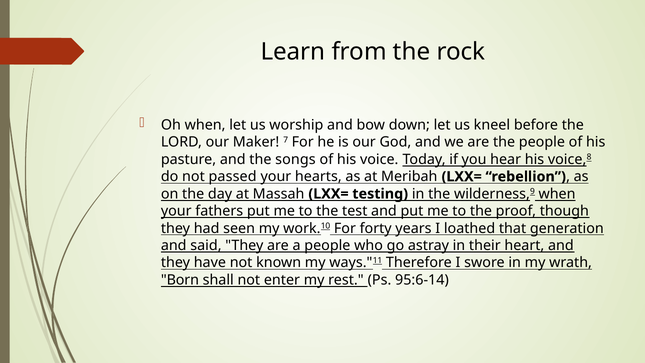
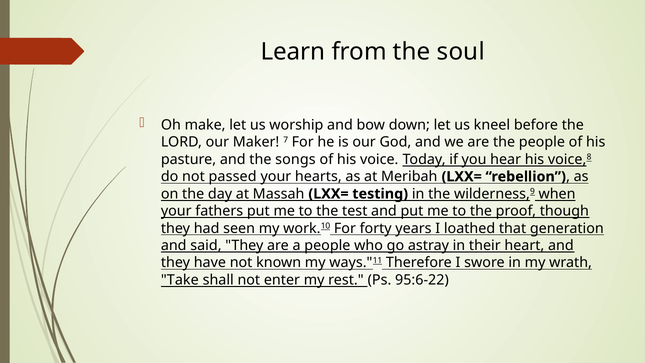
rock: rock -> soul (461, 52)
Oh when: when -> make (205, 125)
Born: Born -> Take (180, 280)
95:6-14: 95:6-14 -> 95:6-22 (422, 280)
